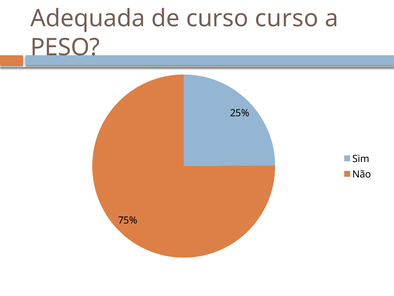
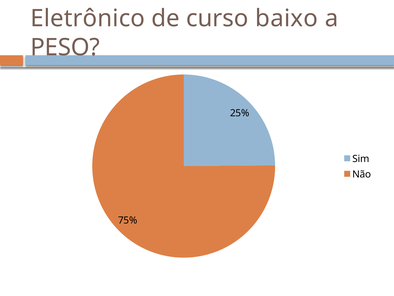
Adequada: Adequada -> Eletrônico (88, 18)
curso curso: curso -> baixo (287, 18)
